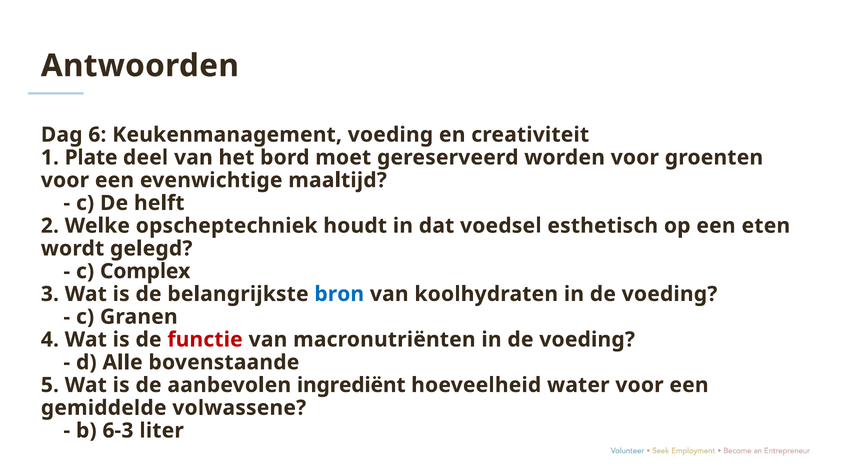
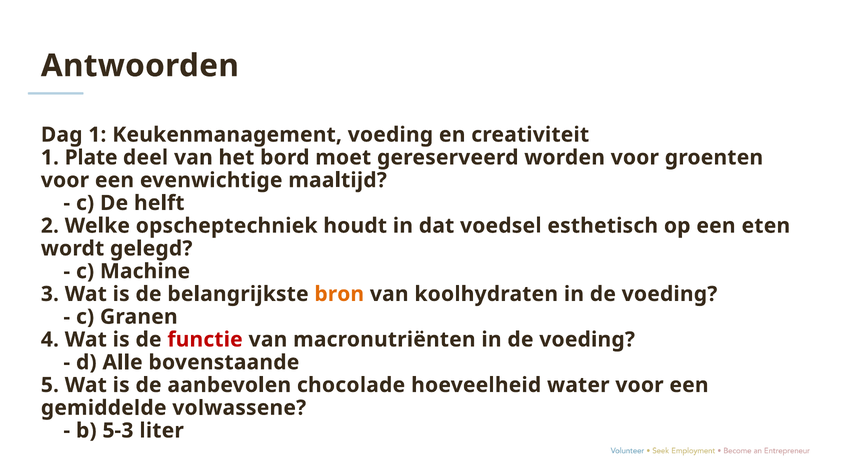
Dag 6: 6 -> 1 (97, 135)
Complex: Complex -> Machine (145, 271)
bron colour: blue -> orange (339, 294)
ingrediënt: ingrediënt -> chocolade (351, 385)
6-3: 6-3 -> 5-3 (118, 431)
